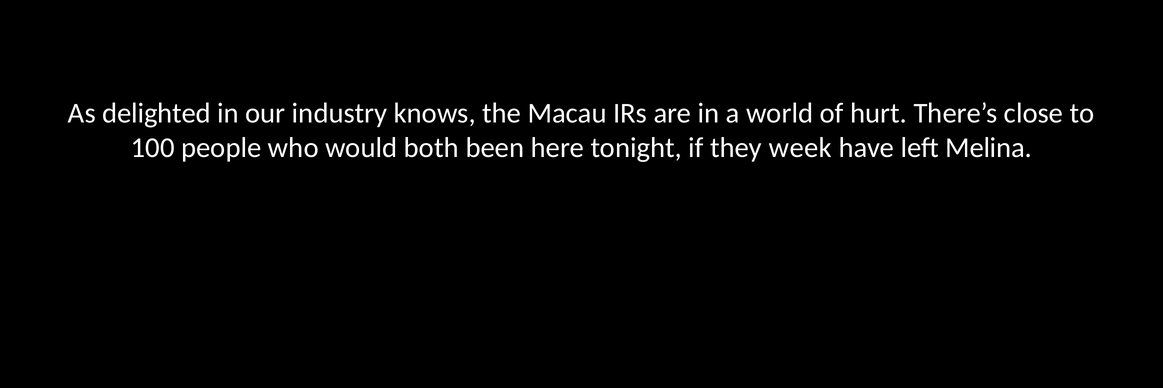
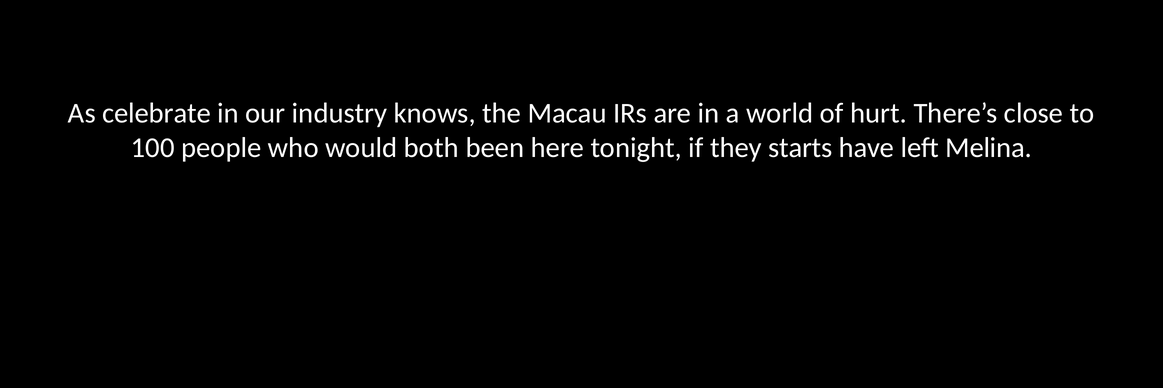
delighted: delighted -> celebrate (157, 113)
week: week -> starts (800, 148)
